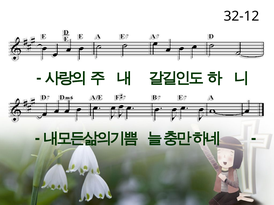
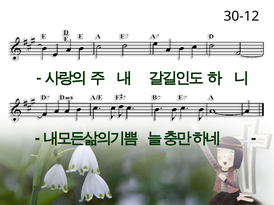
32-12: 32-12 -> 30-12 (241, 16)
